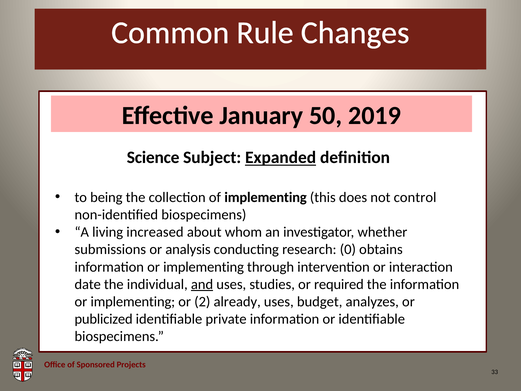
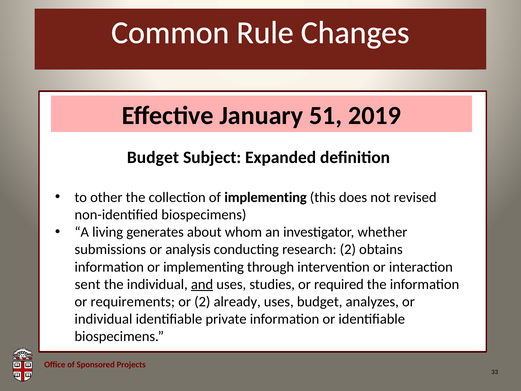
50: 50 -> 51 (326, 116)
Science: Science -> Budget (153, 157)
Expanded underline: present -> none (281, 157)
being: being -> other (106, 197)
control: control -> revised (415, 197)
increased: increased -> generates (155, 232)
research 0: 0 -> 2 (348, 249)
date: date -> sent (88, 284)
implementing: implementing -> requirements (133, 301)
publicized: publicized -> individual (103, 319)
